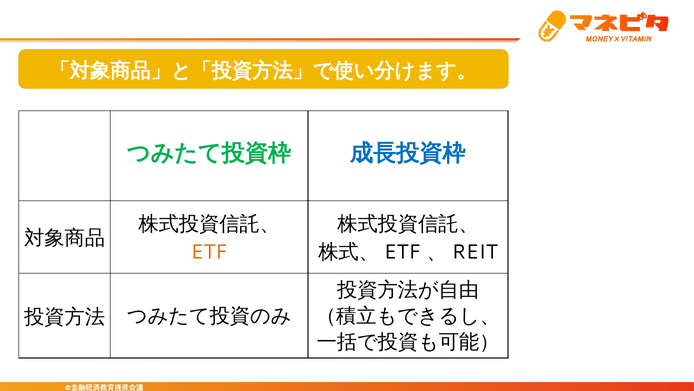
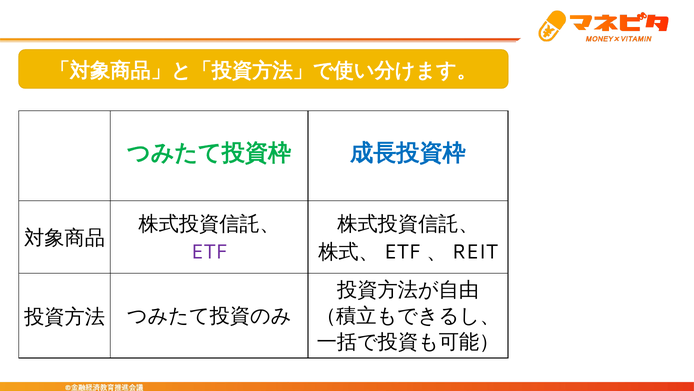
ETF colour: orange -> purple (209, 251)
